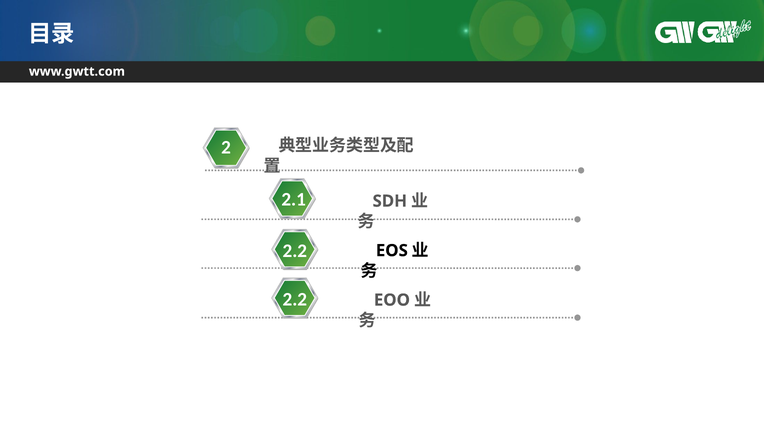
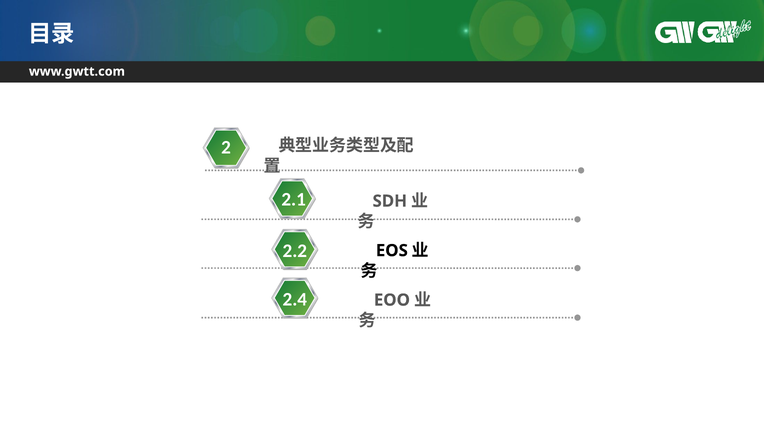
2.2: 2.2 -> 2.4 (295, 299)
